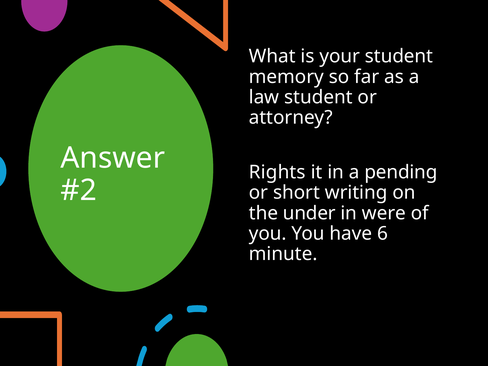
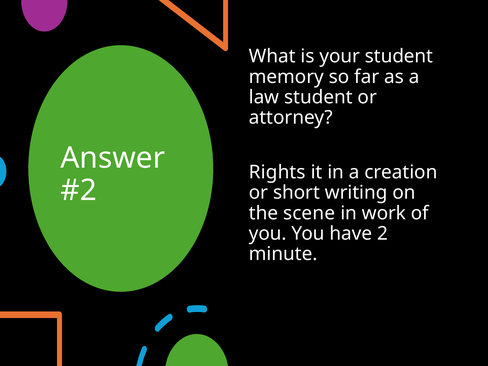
pending: pending -> creation (401, 172)
under: under -> scene (309, 213)
were: were -> work (384, 213)
6: 6 -> 2 (383, 234)
